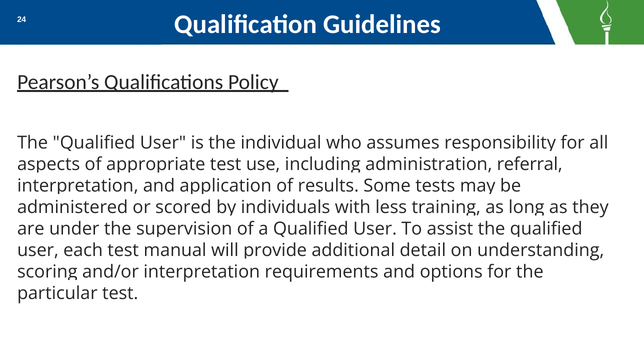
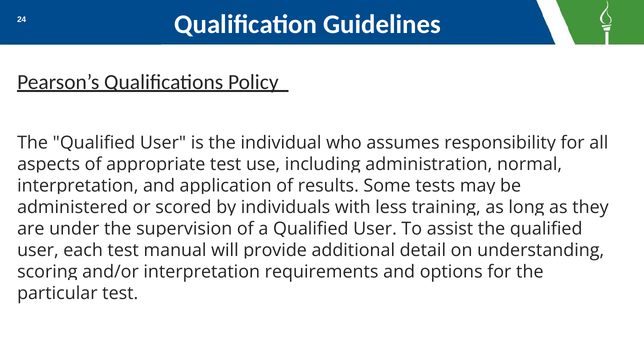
referral: referral -> normal (530, 164)
